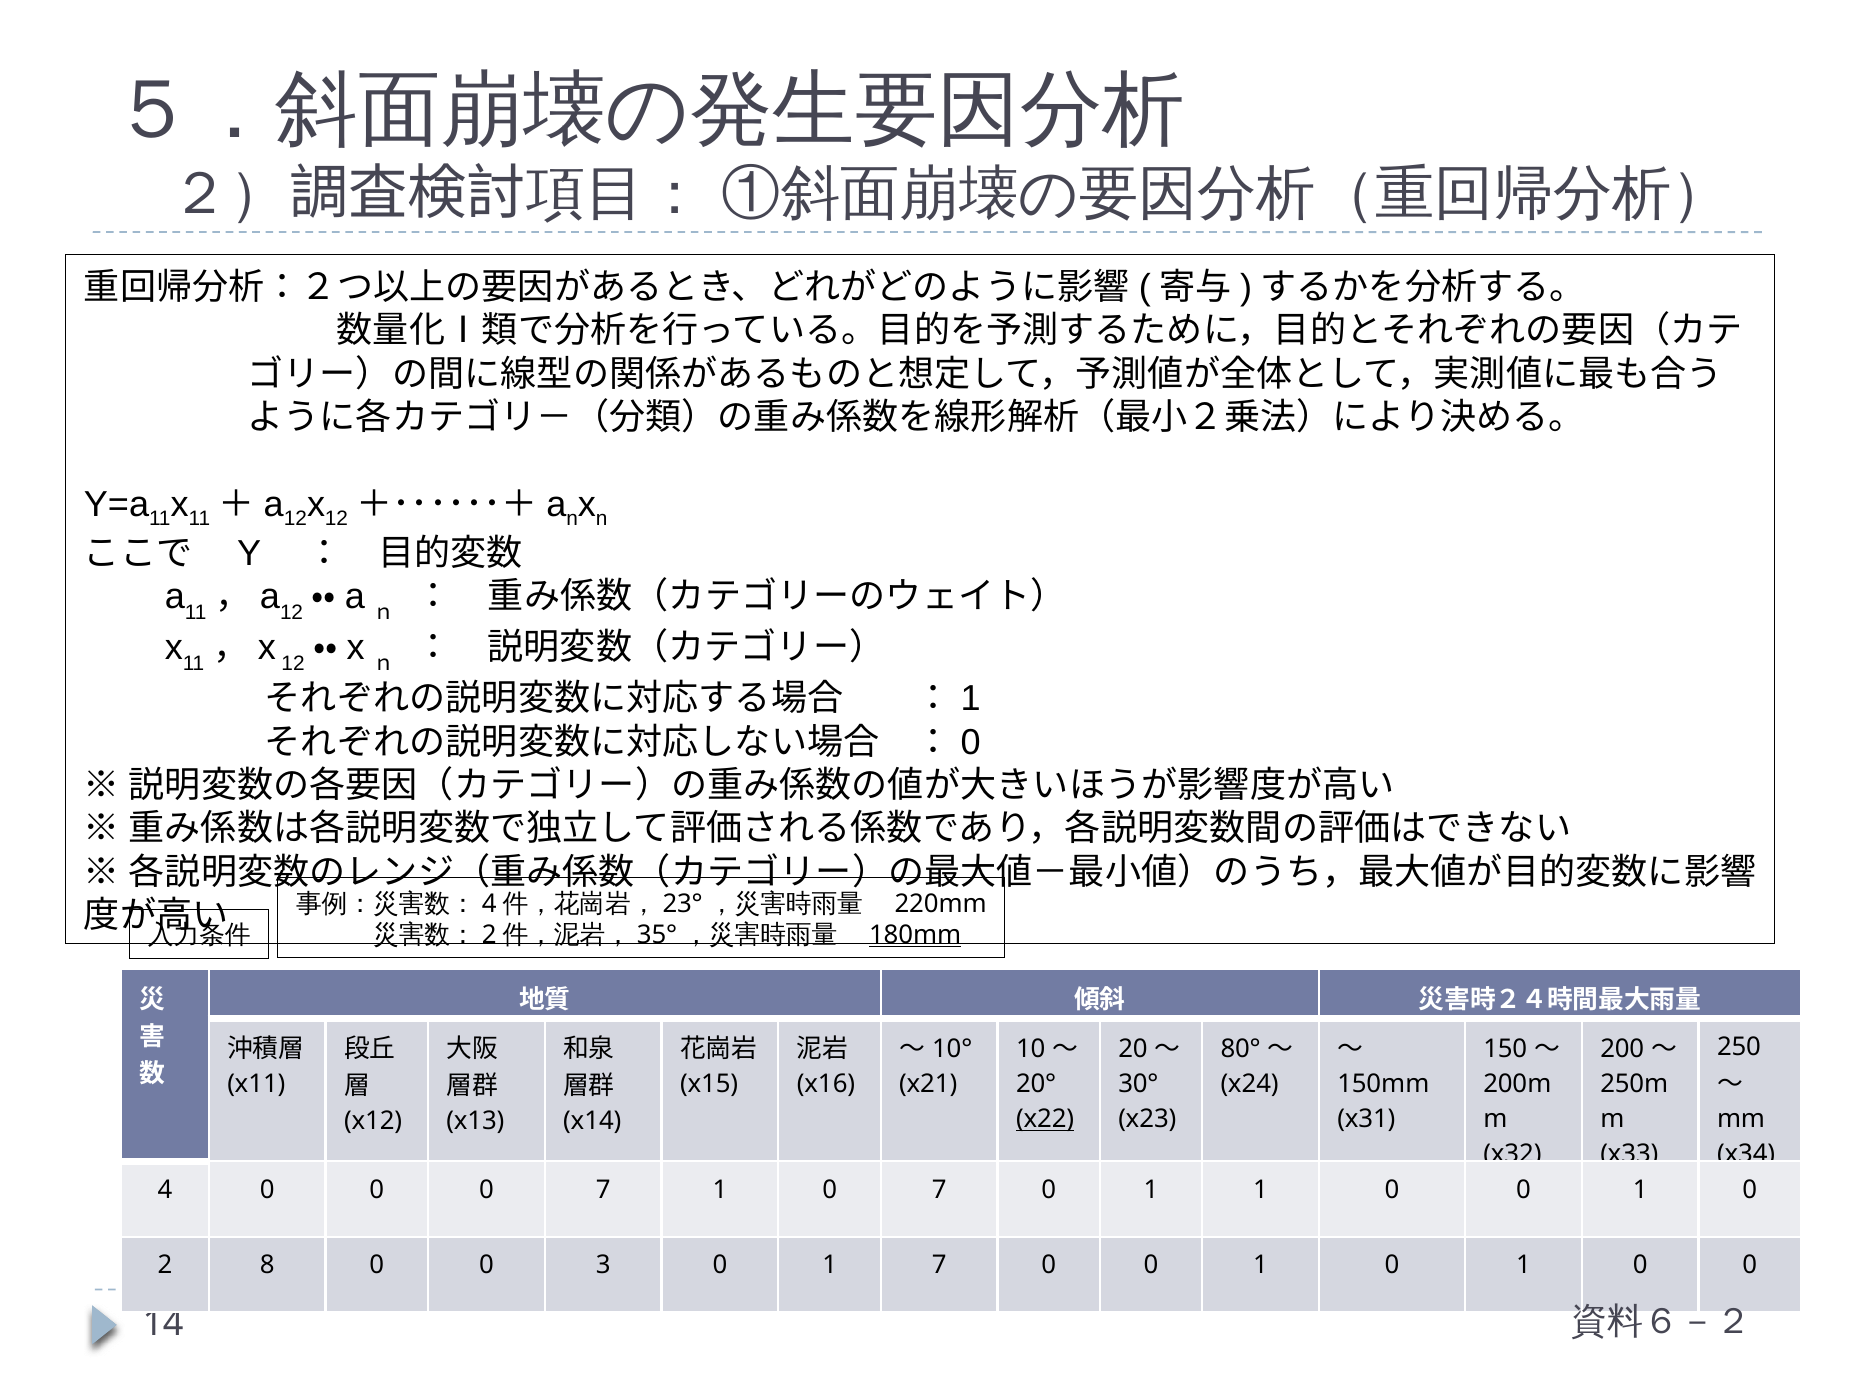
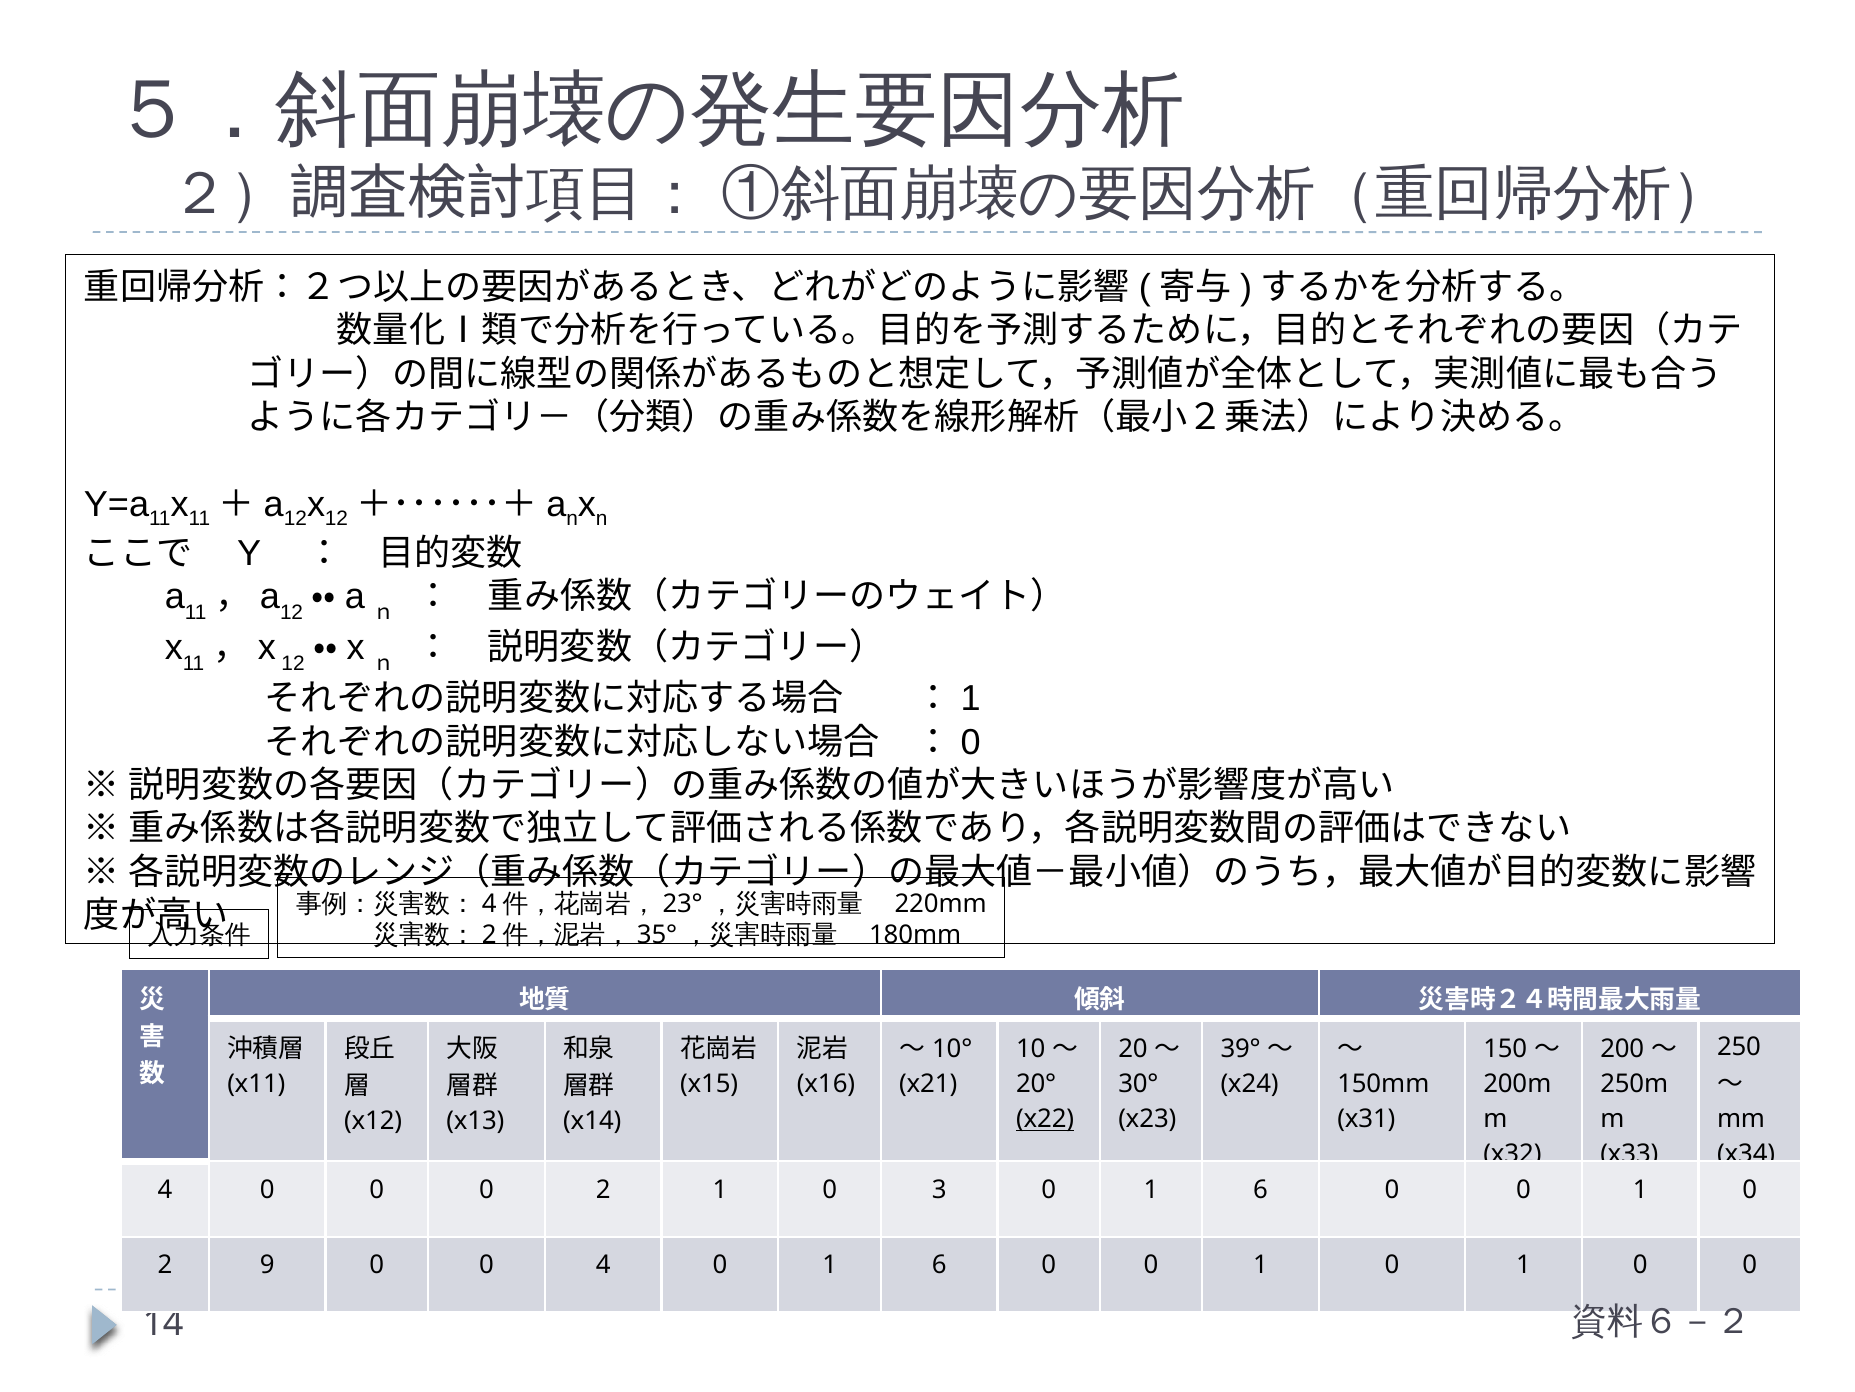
180mm underline: present -> none (915, 935)
80°: 80° -> 39° (1241, 1049)
0 0 7: 7 -> 2 (603, 1189)
1 0 7: 7 -> 3 (939, 1189)
1: 1 -> 6 (1261, 1189)
8: 8 -> 9 (267, 1264)
0 3: 3 -> 4 (603, 1264)
7: 7 -> 6 (939, 1264)
